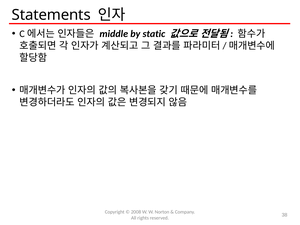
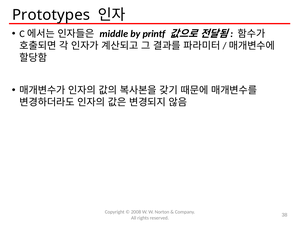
Statements: Statements -> Prototypes (51, 15)
static: static -> printf (154, 34)
